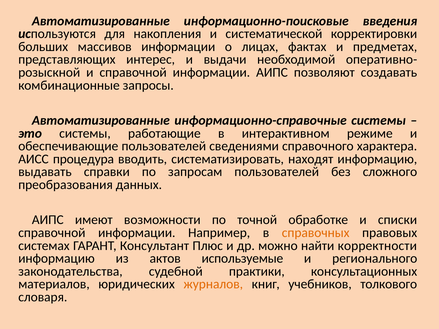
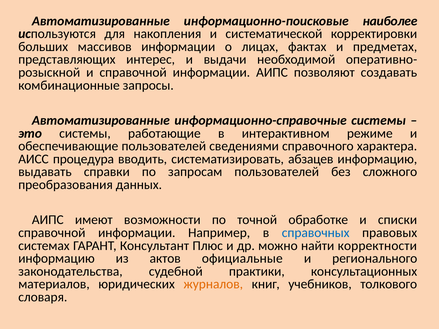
введения: введения -> наиболее (390, 21)
находят: находят -> абзацев (311, 159)
справочных colour: orange -> blue (316, 233)
используемые: используемые -> официальные (242, 259)
